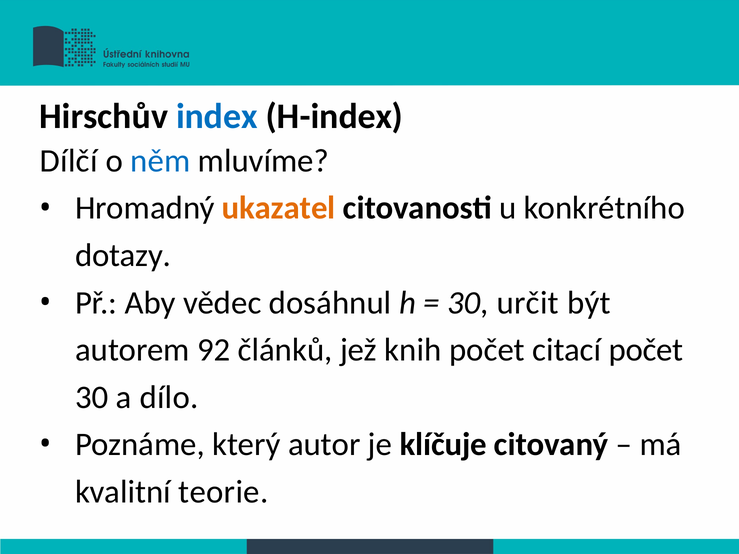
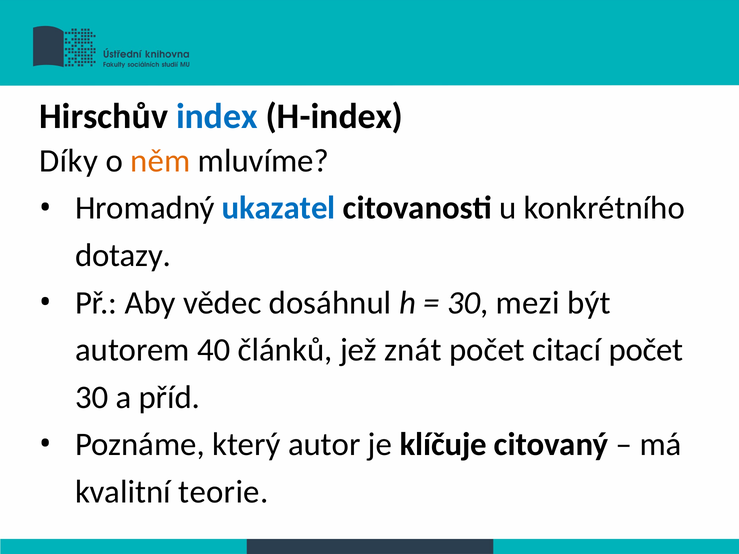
Dílčí: Dílčí -> Díky (69, 161)
něm colour: blue -> orange (160, 161)
ukazatel colour: orange -> blue (279, 208)
určit: určit -> mezi (528, 303)
92: 92 -> 40 (214, 350)
knih: knih -> znát (413, 350)
dílo: dílo -> příd (169, 397)
